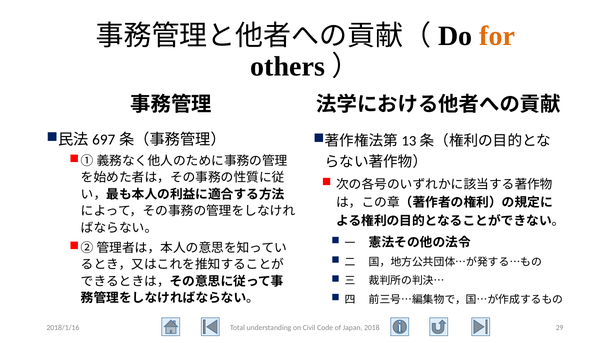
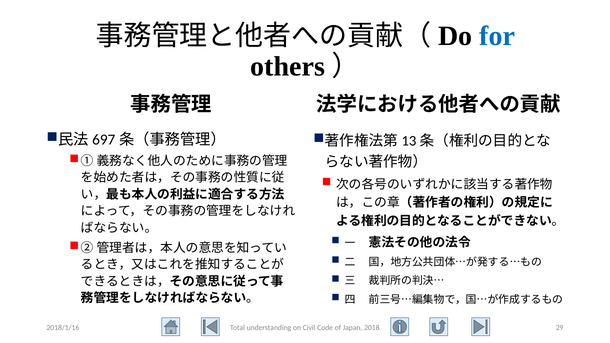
for colour: orange -> blue (497, 36)
